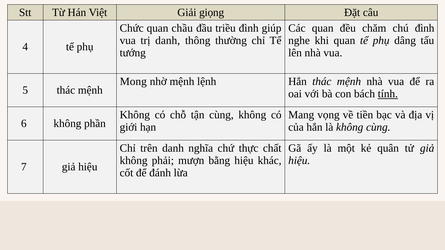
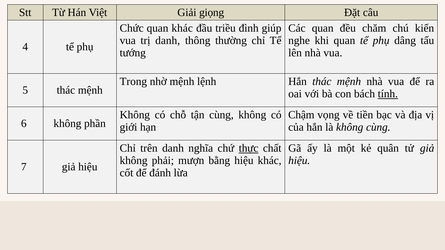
quan chầu: chầu -> khác (182, 28)
chú đình: đình -> kiến (425, 28)
Mong: Mong -> Trong (133, 82)
Mang: Mang -> Chậm (301, 115)
thực underline: none -> present (249, 148)
